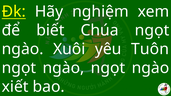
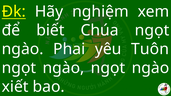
Xuôi: Xuôi -> Phai (69, 49)
